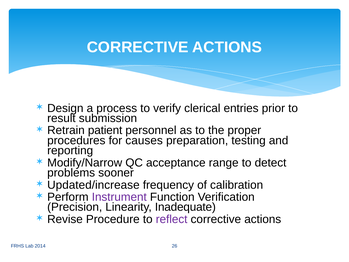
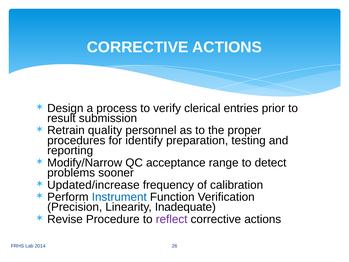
patient: patient -> quality (105, 130)
causes: causes -> identify (144, 140)
Instrument colour: purple -> blue (119, 197)
